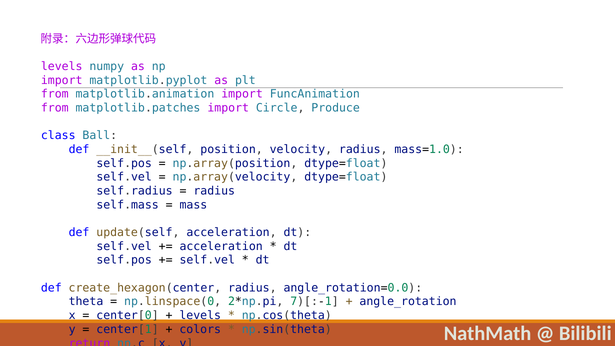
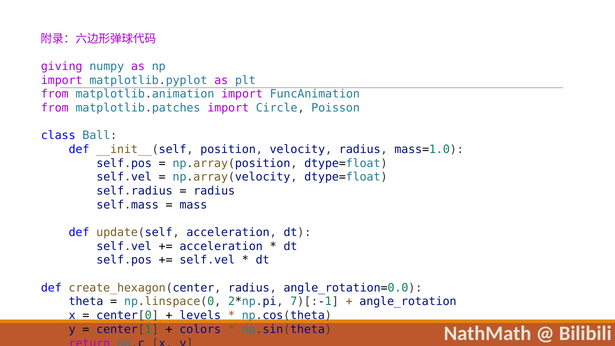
levels: levels -> giving (62, 66)
Produce: Produce -> Poisson (336, 108)
